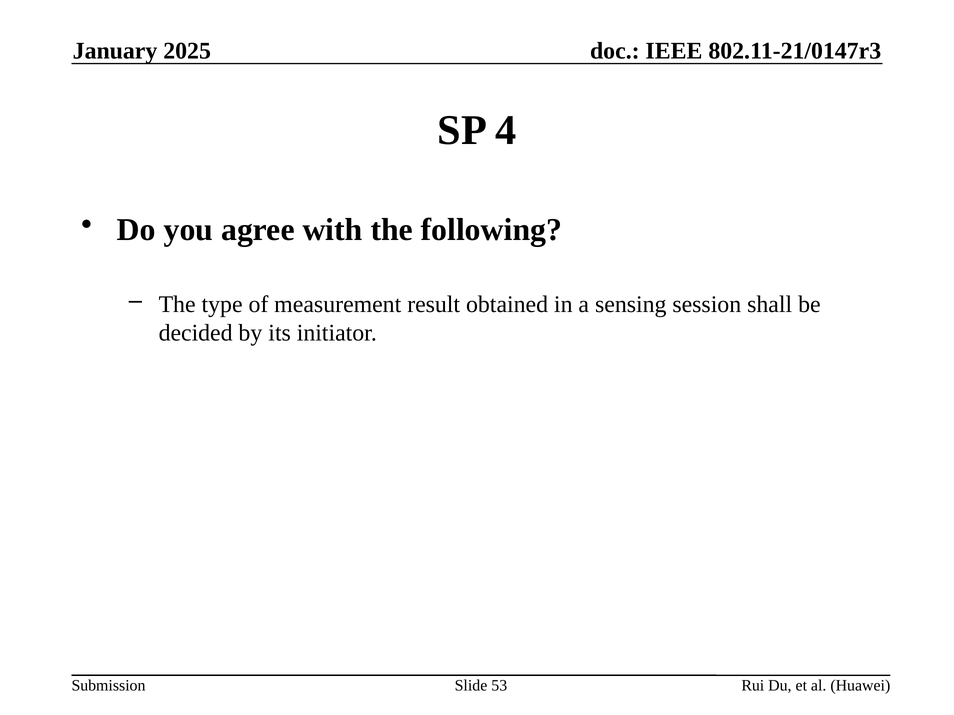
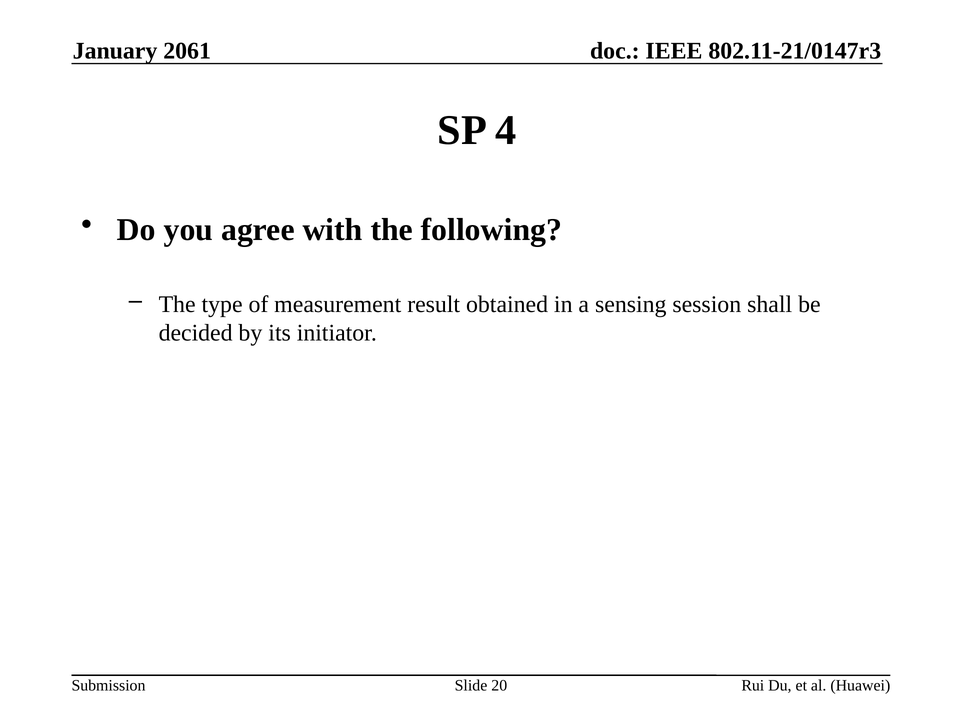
2025: 2025 -> 2061 (187, 51)
53: 53 -> 20 (499, 686)
